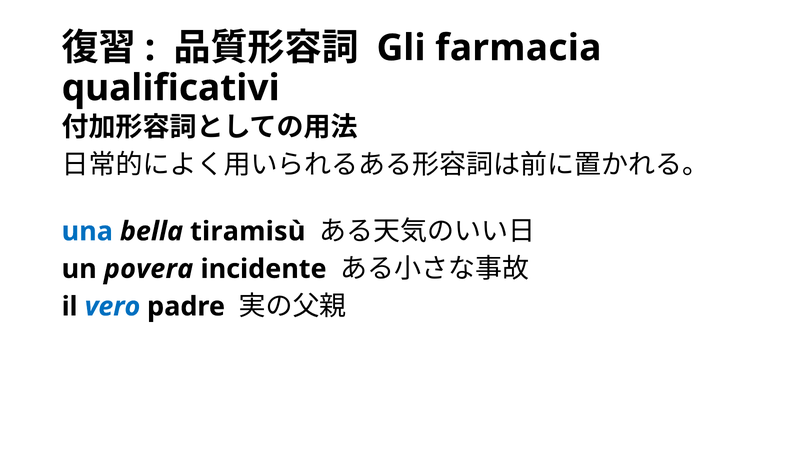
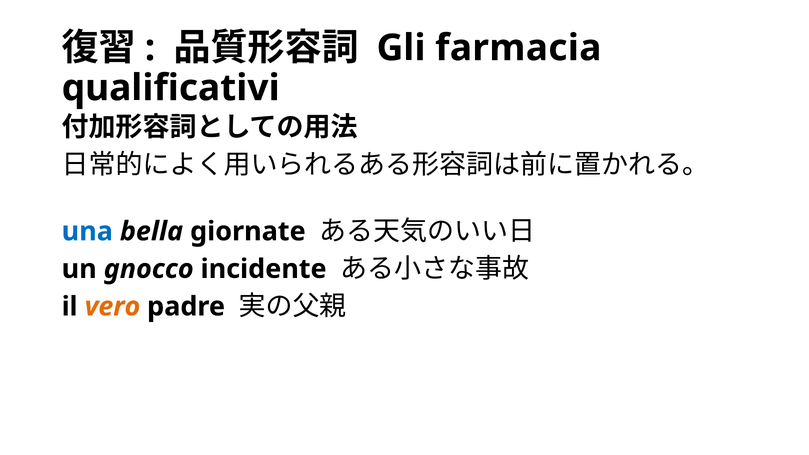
tiramisù: tiramisù -> giornate (248, 231)
povera: povera -> gnocco (149, 269)
vero colour: blue -> orange (112, 307)
